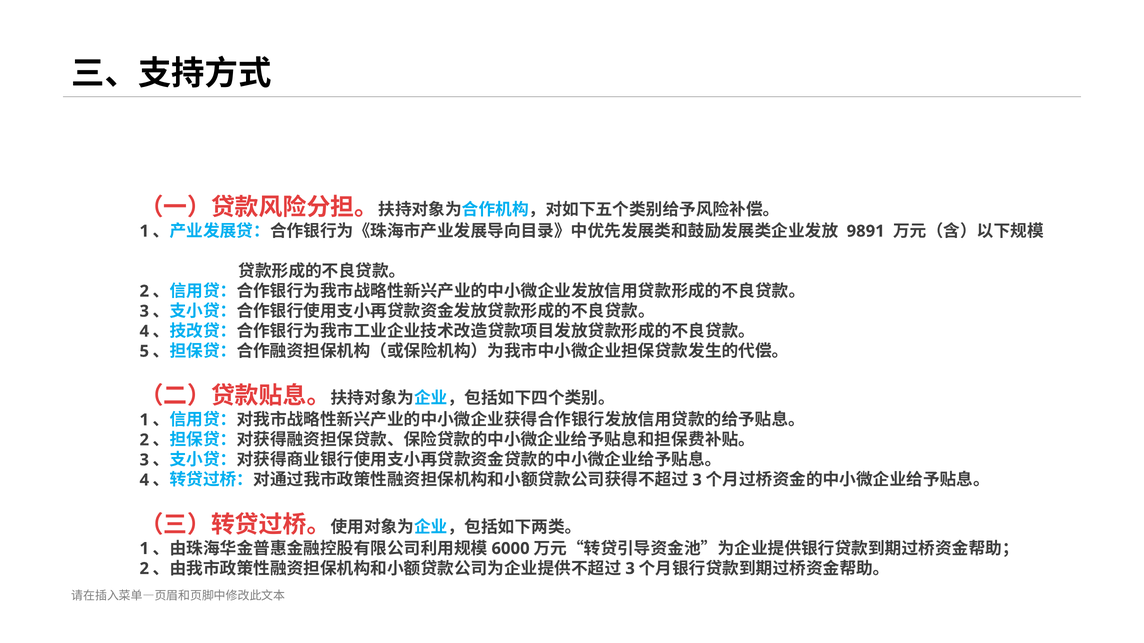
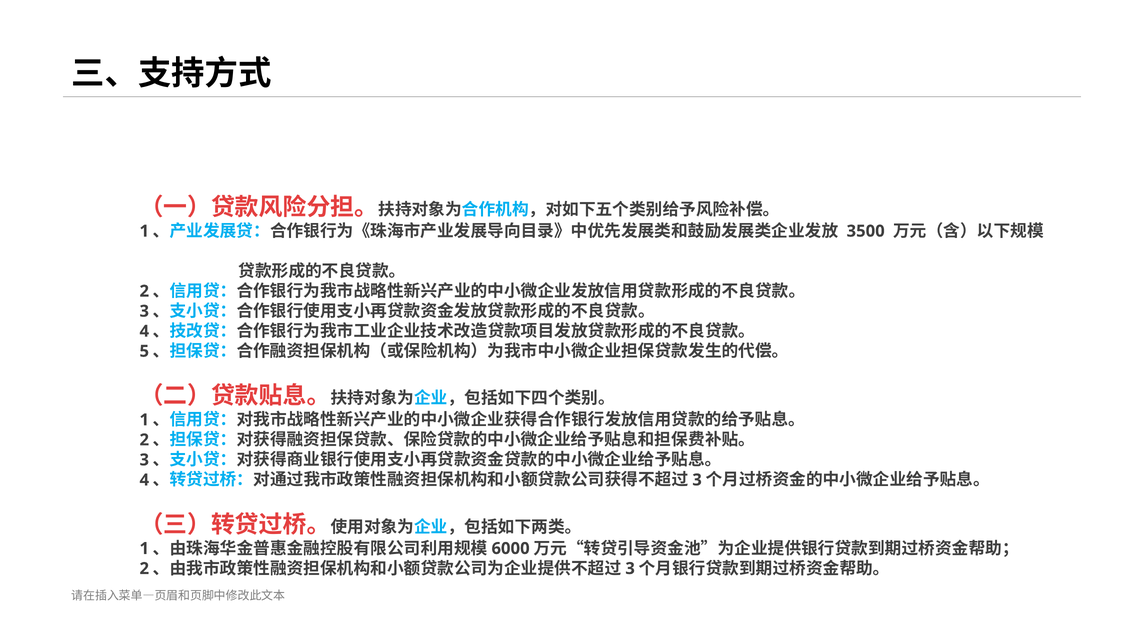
9891: 9891 -> 3500 (866, 231)
